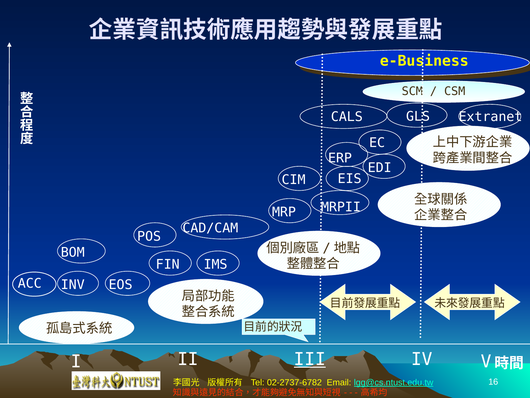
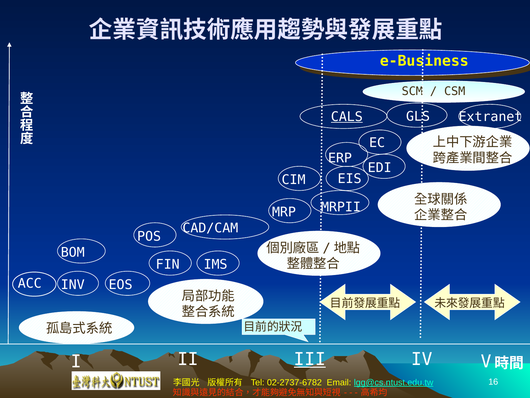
CALS underline: none -> present (347, 117)
